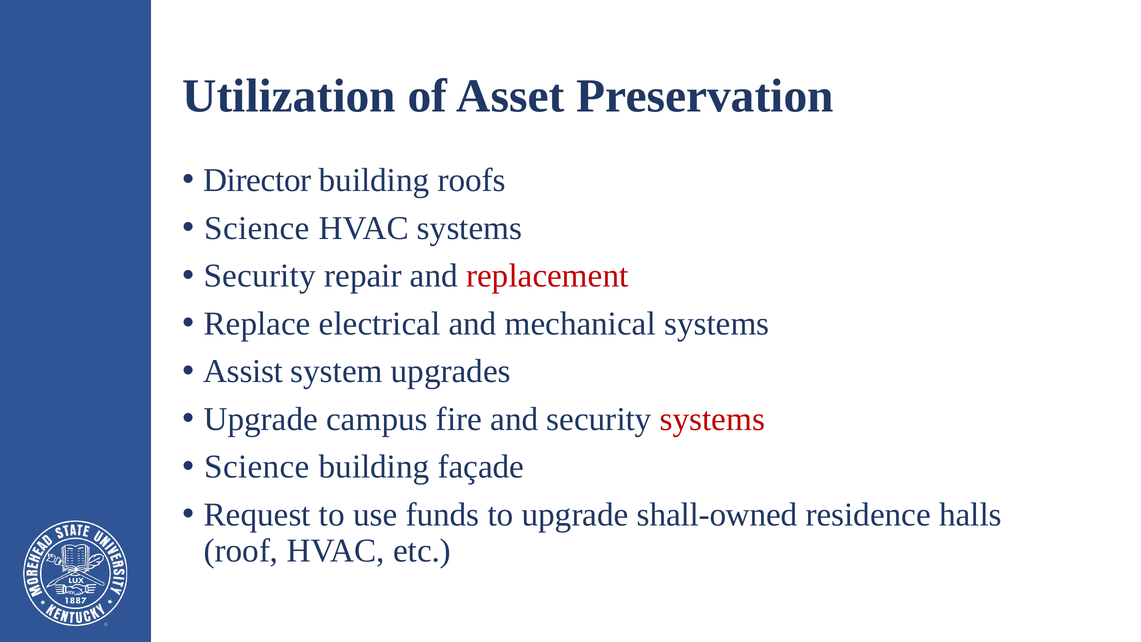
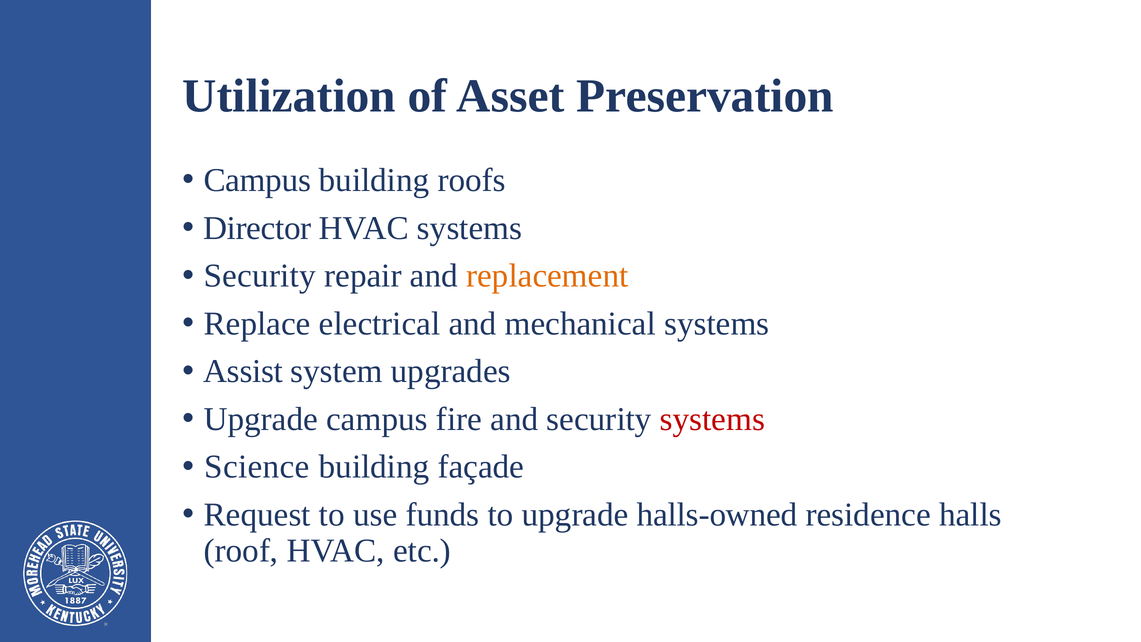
Director: Director -> Campus (257, 180)
Science: Science -> Director (257, 228)
replacement colour: red -> orange (547, 276)
shall-owned: shall-owned -> halls-owned (717, 515)
